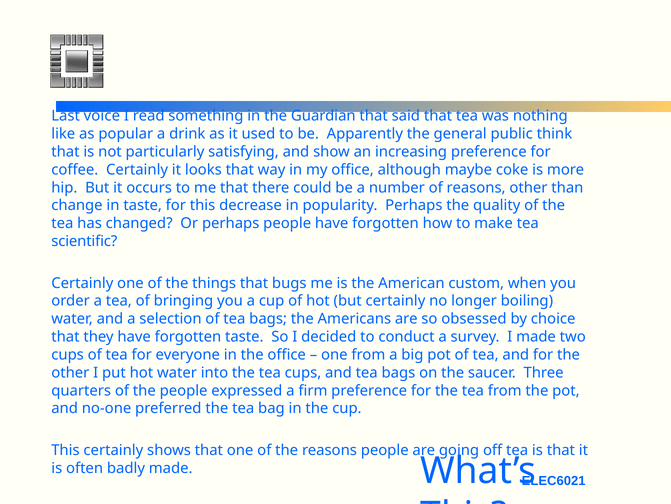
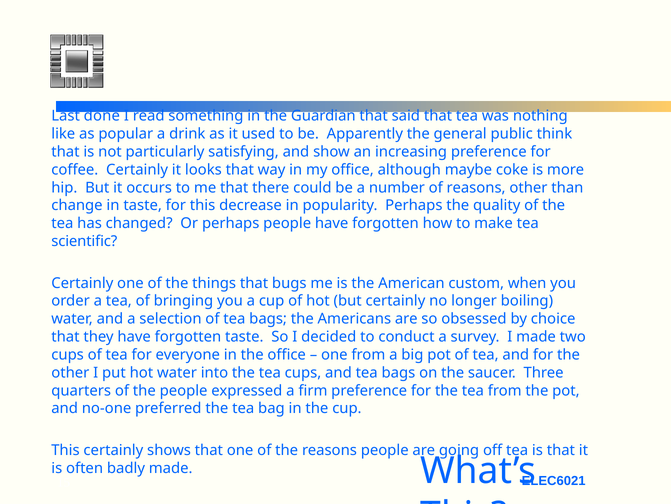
voice: voice -> done (102, 116)
